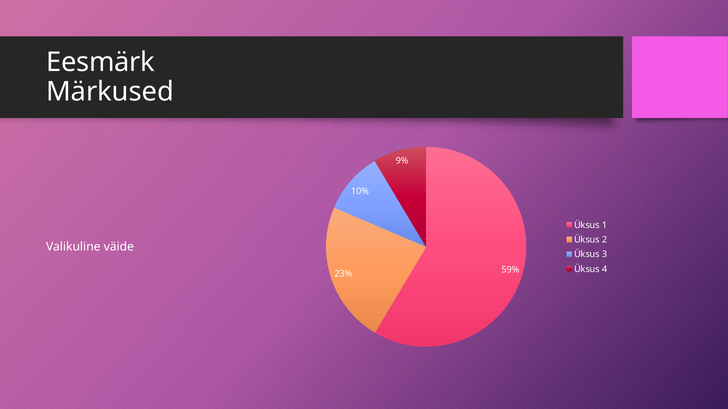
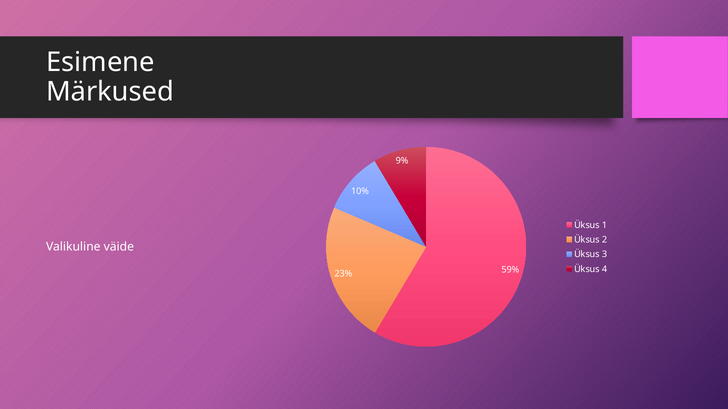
Eesmärk: Eesmärk -> Esimene (100, 62)
